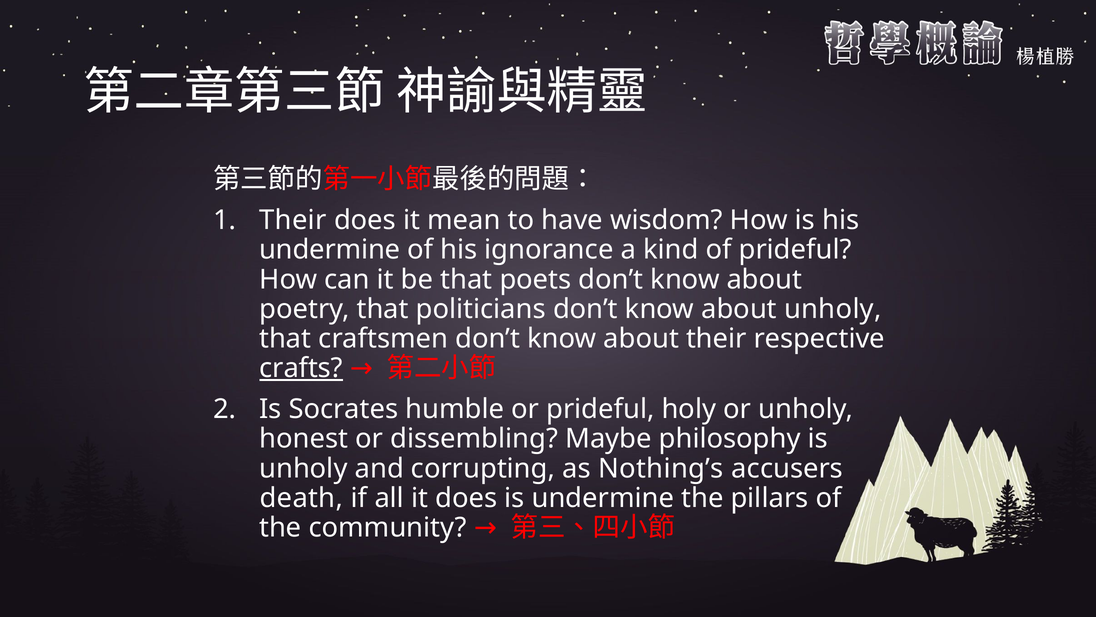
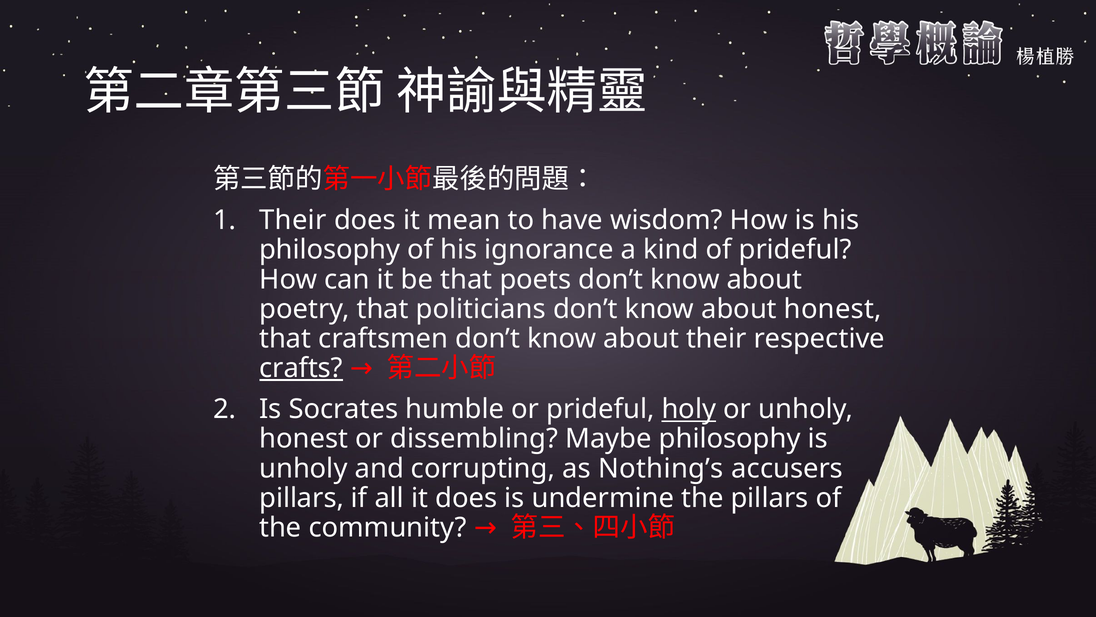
undermine: undermine -> philosophy (330, 250)
about unholy: unholy -> honest (833, 309)
holy underline: none -> present (689, 409)
death: death -> pillars (302, 498)
